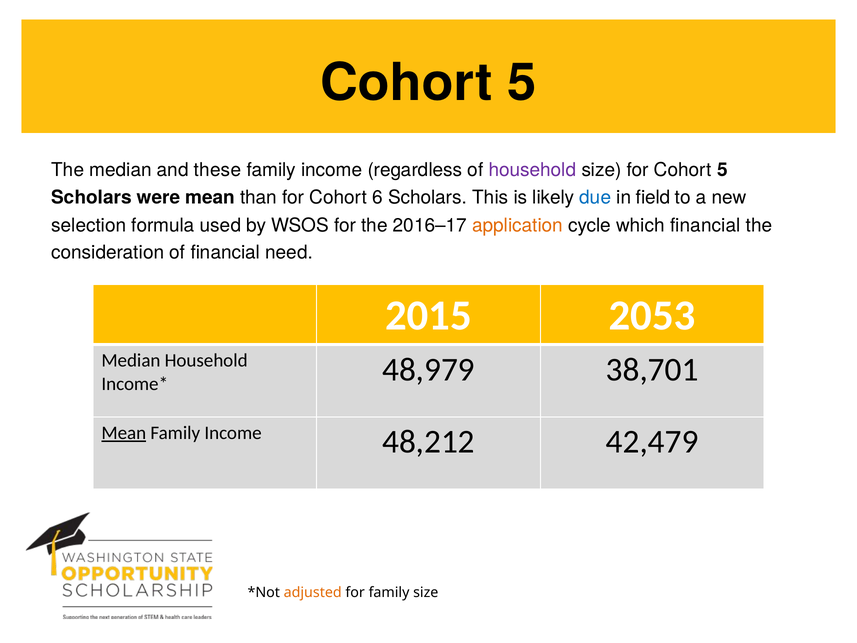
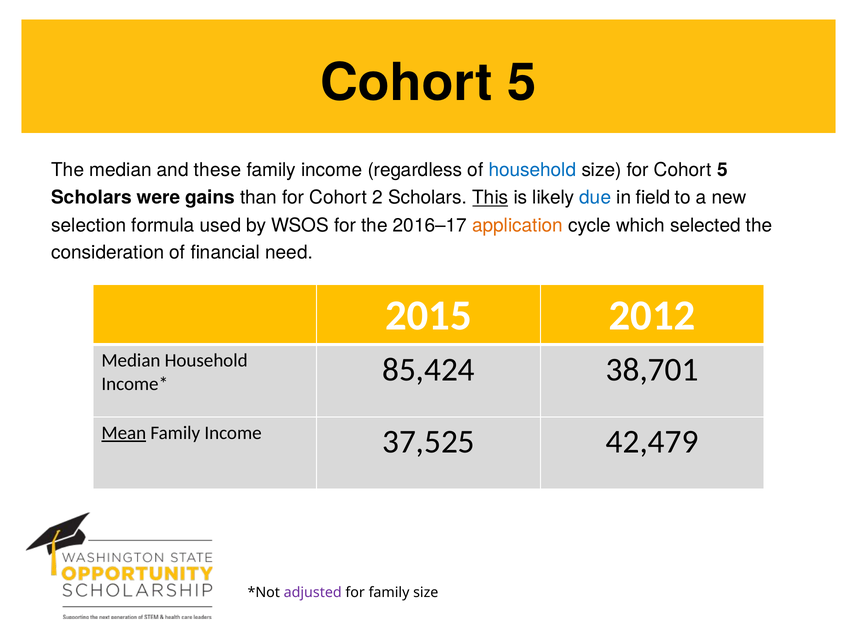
household colour: purple -> blue (532, 170)
were mean: mean -> gains (210, 198)
6: 6 -> 2 (377, 198)
This underline: none -> present (490, 198)
which financial: financial -> selected (705, 225)
2053: 2053 -> 2012 (652, 315)
48,979: 48,979 -> 85,424 (429, 369)
48,212: 48,212 -> 37,525 (429, 442)
adjusted colour: orange -> purple (313, 592)
